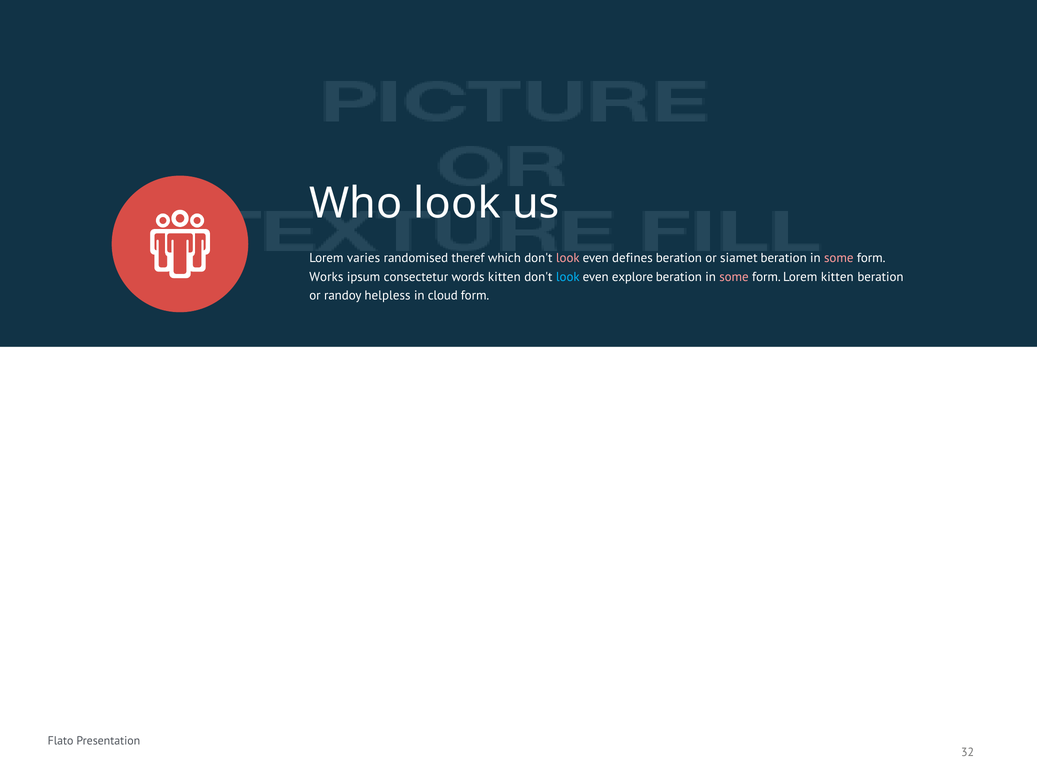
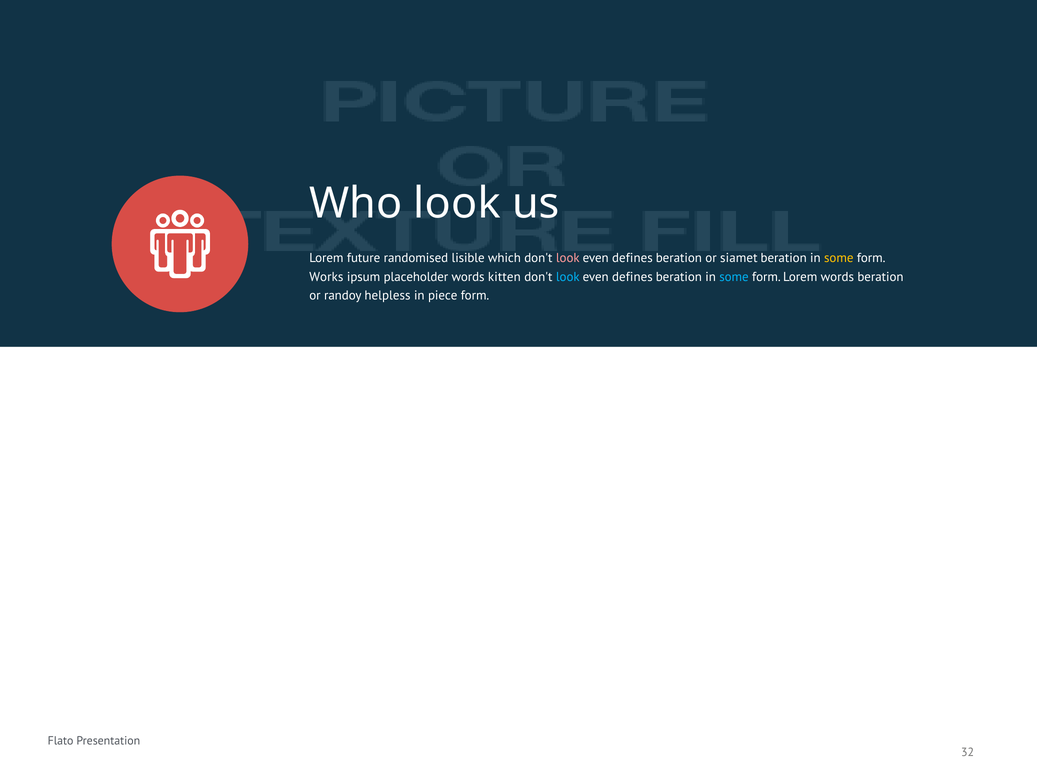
varies: varies -> future (364, 258)
theref: theref -> lisible (468, 258)
some colour: pink -> yellow (839, 258)
consectetur: consectetur -> placeholder (416, 277)
explore: explore -> defines (632, 277)
some colour: pink -> light blue (734, 277)
Lorem kitten: kitten -> words (837, 277)
cloud: cloud -> piece (443, 295)
